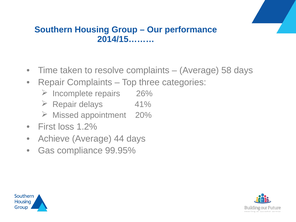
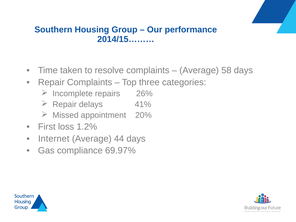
Achieve: Achieve -> Internet (54, 139)
99.95%: 99.95% -> 69.97% (120, 151)
